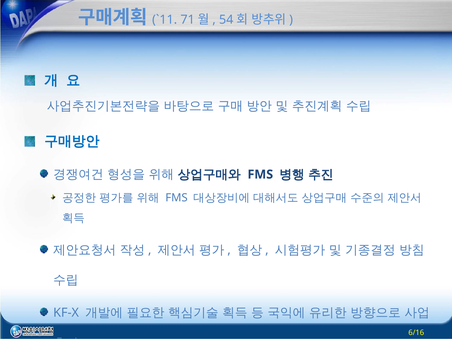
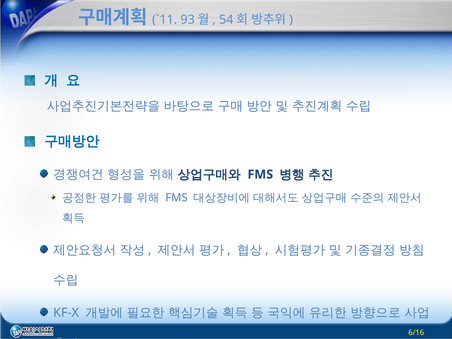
71: 71 -> 93 (188, 20)
